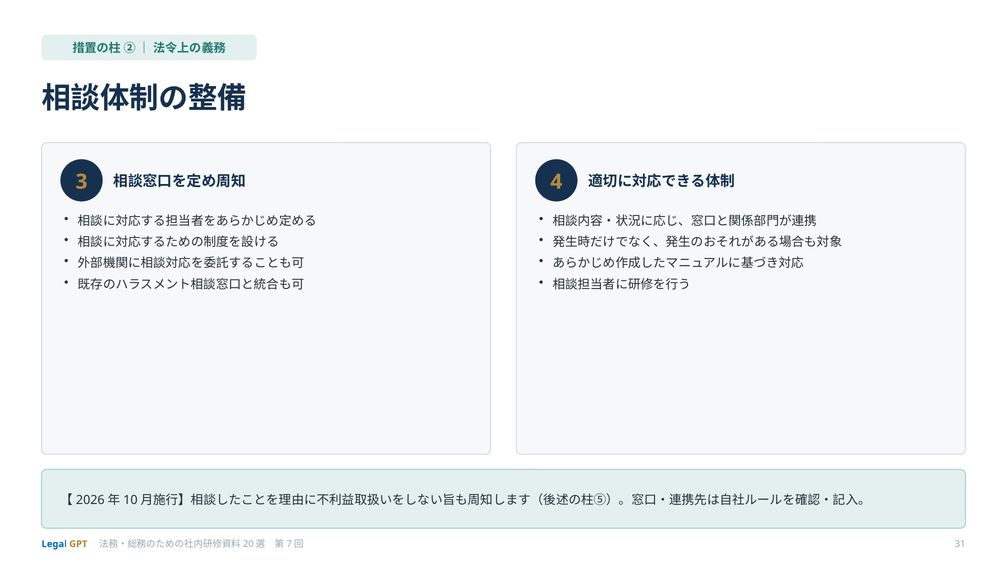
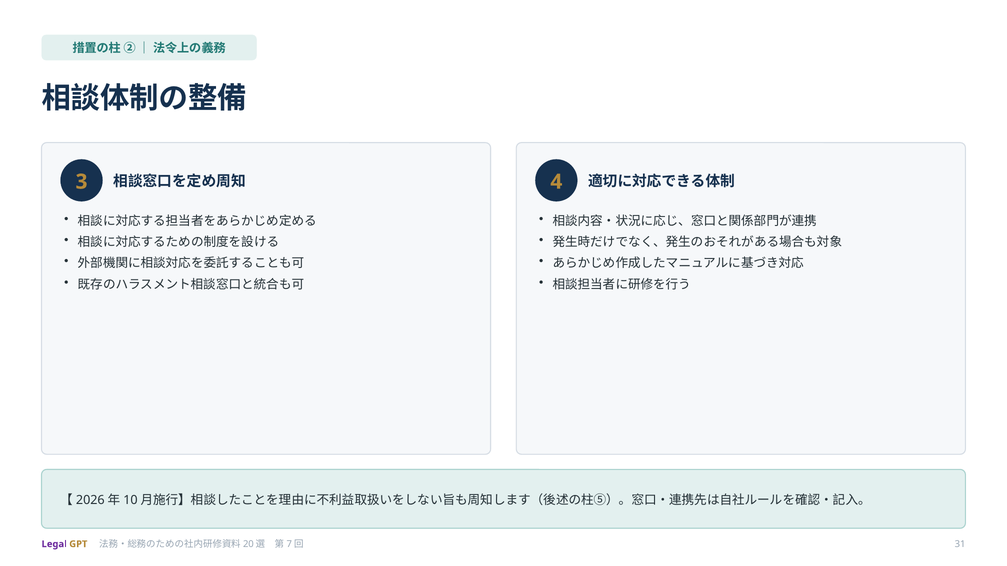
Legal colour: blue -> purple (54, 544)
